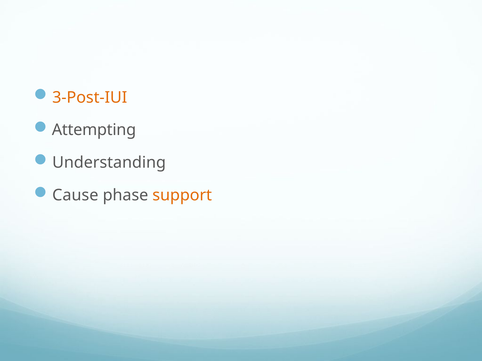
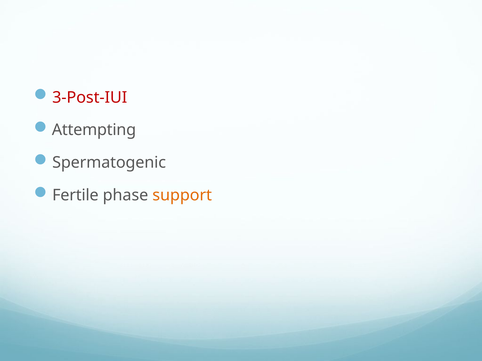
3-Post-IUI colour: orange -> red (90, 98)
Understanding: Understanding -> Spermatogenic (109, 163)
Cause: Cause -> Fertile (75, 196)
